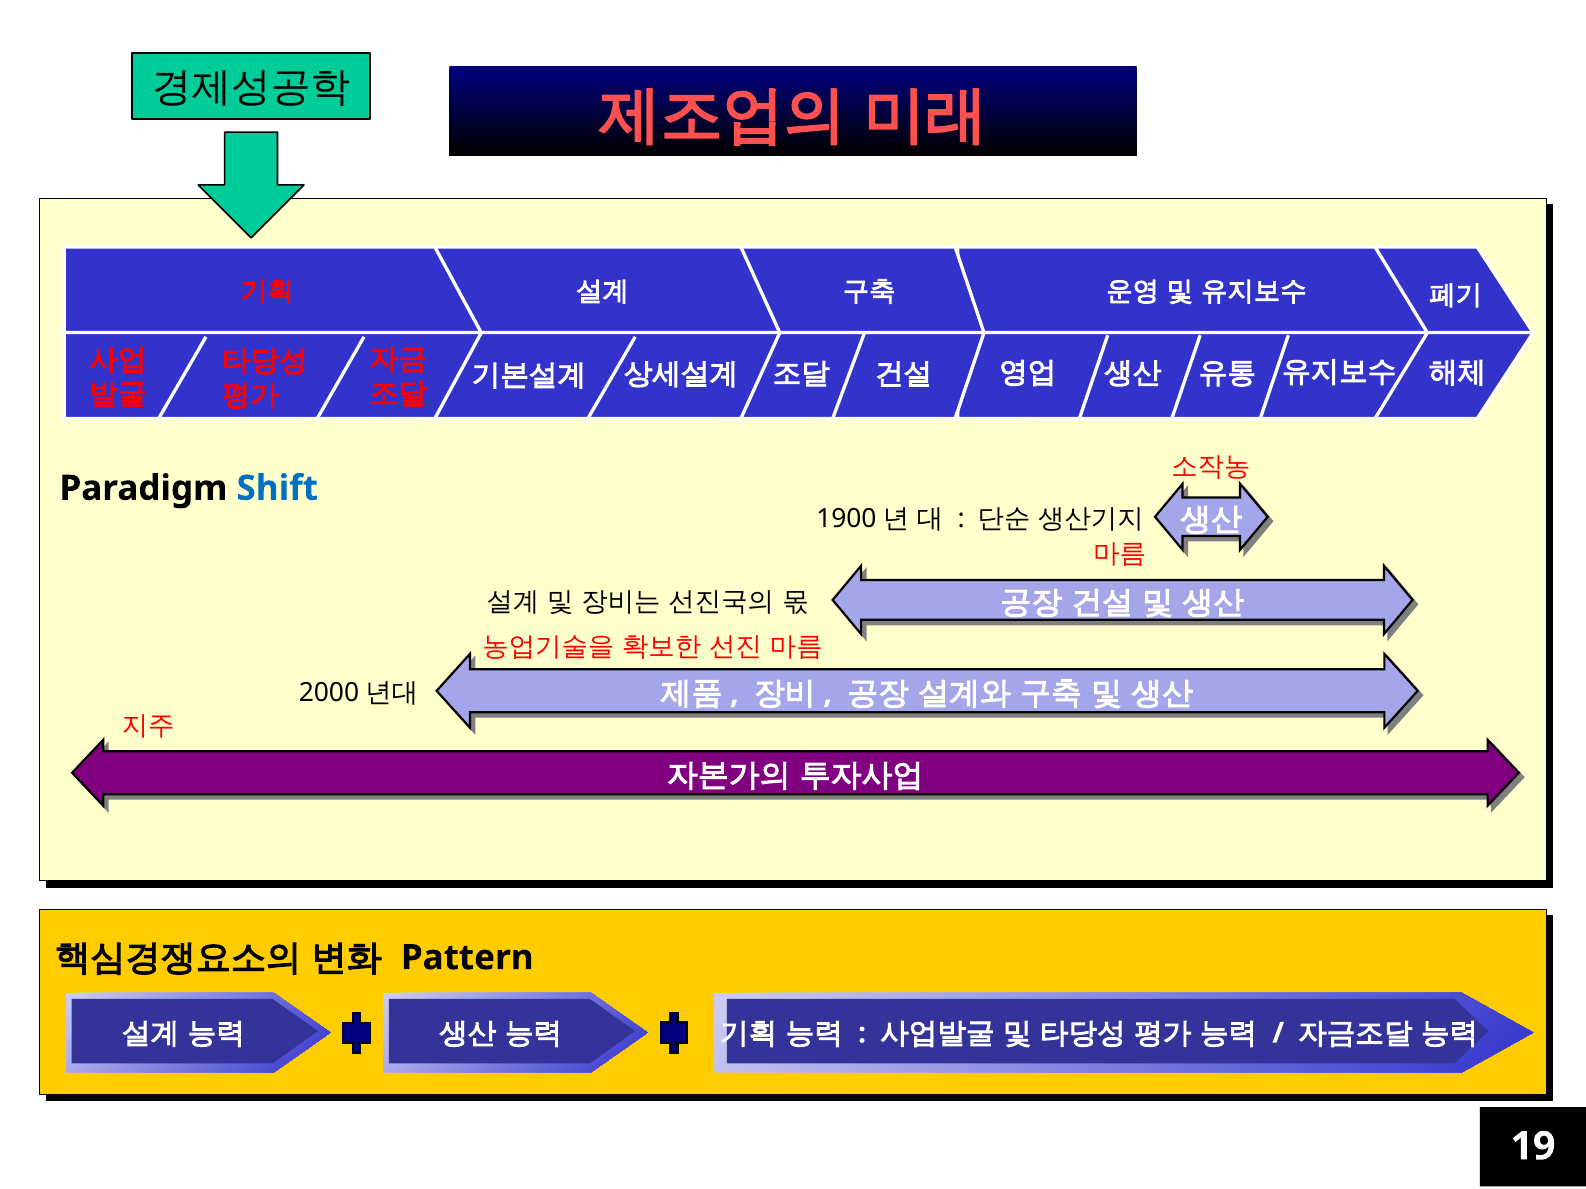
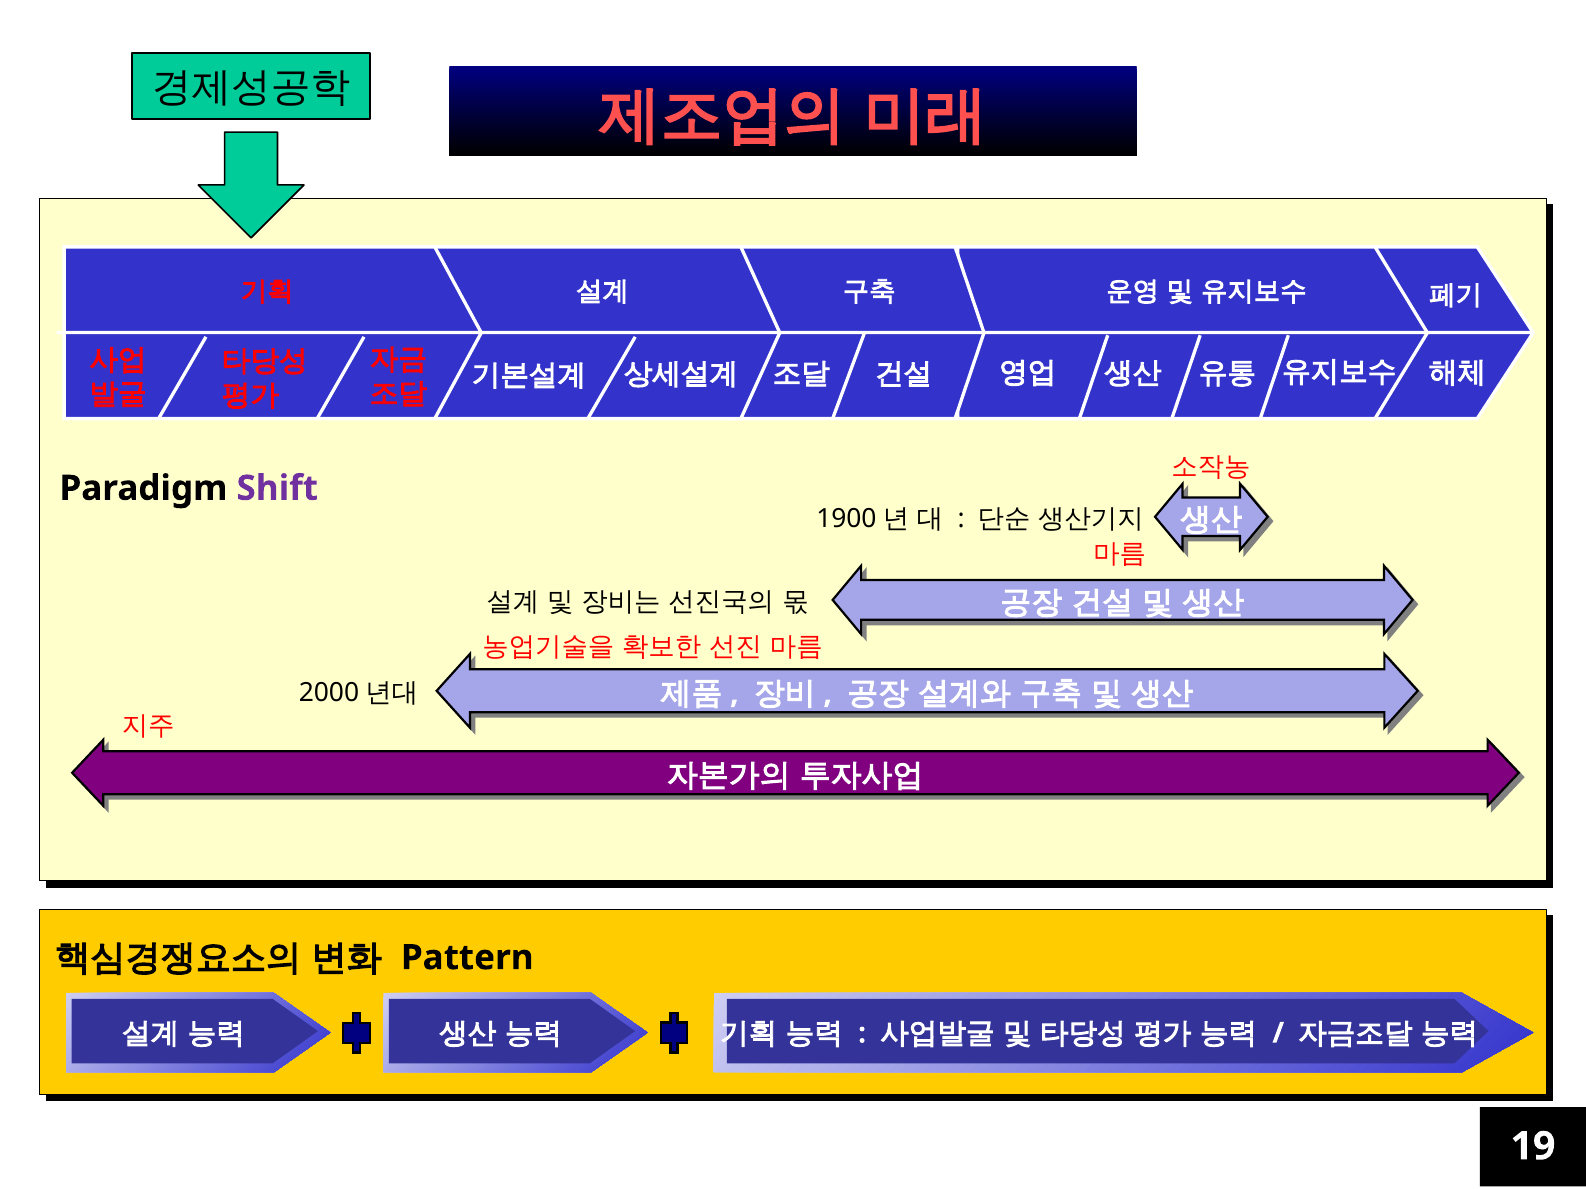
Shift colour: blue -> purple (277, 488)
